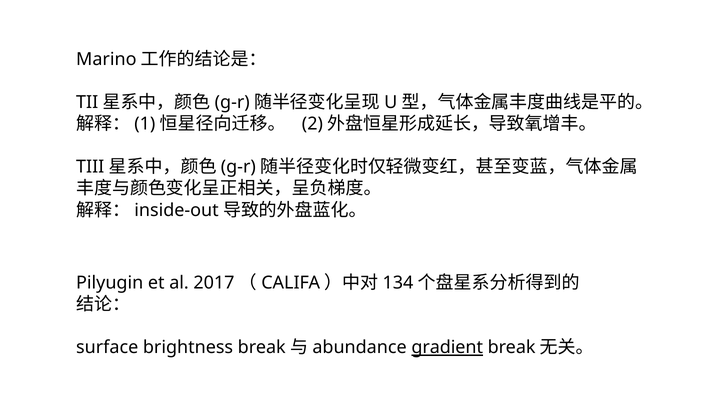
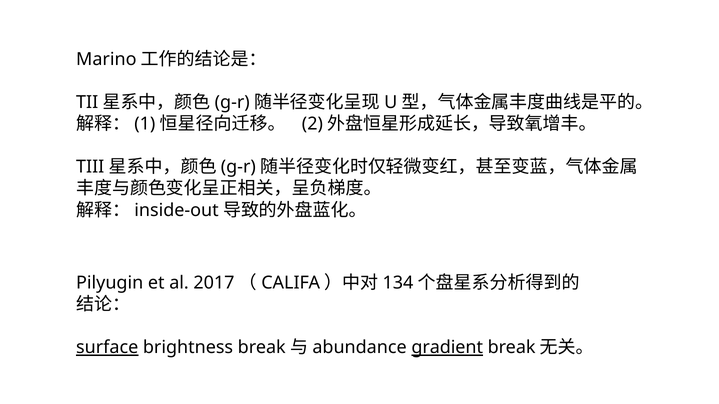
surface underline: none -> present (107, 348)
